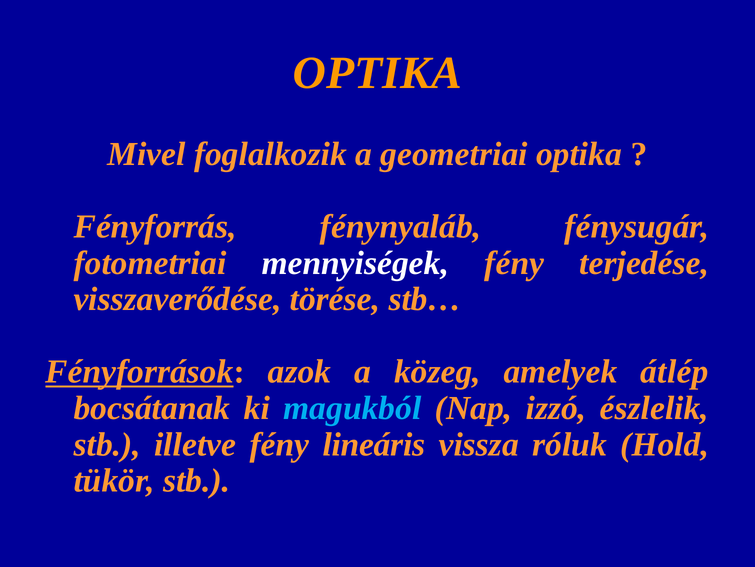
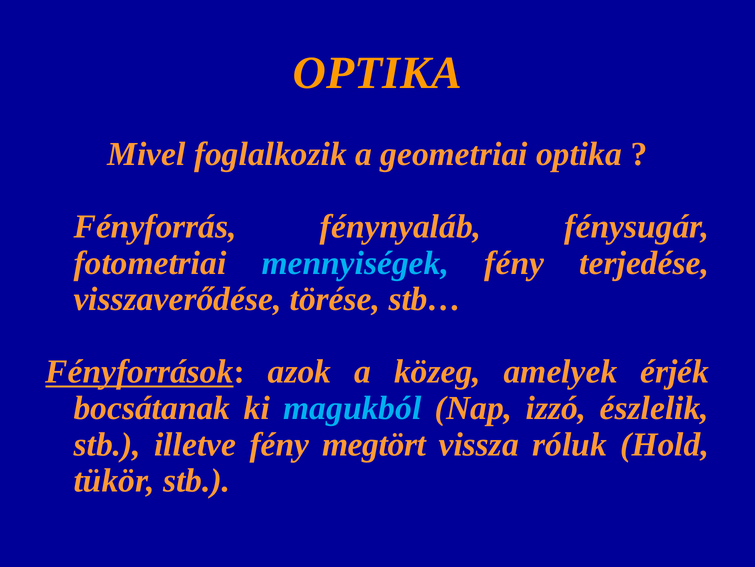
mennyiségek colour: white -> light blue (355, 263)
átlép: átlép -> érjék (675, 371)
lineáris: lineáris -> megtört (374, 444)
